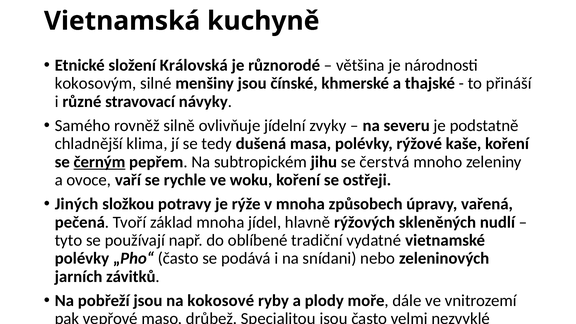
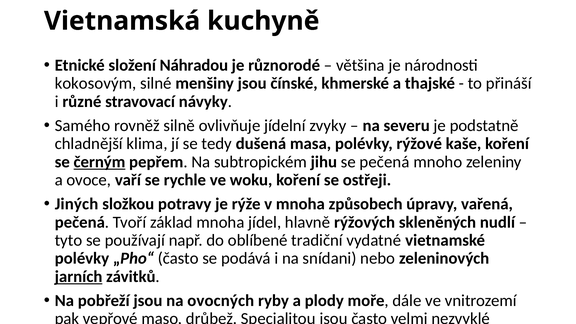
Královská: Královská -> Náhradou (194, 65)
se čerstvá: čerstvá -> pečená (385, 162)
jarních underline: none -> present (79, 277)
kokosové: kokosové -> ovocných (221, 301)
